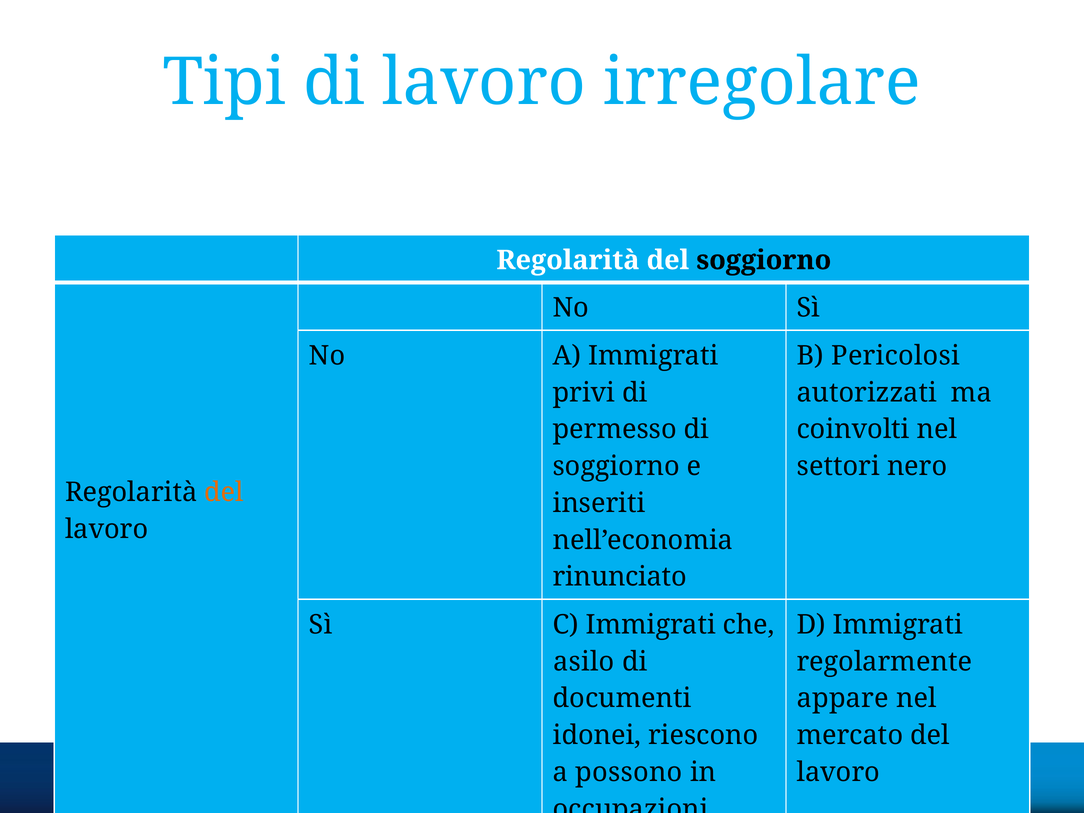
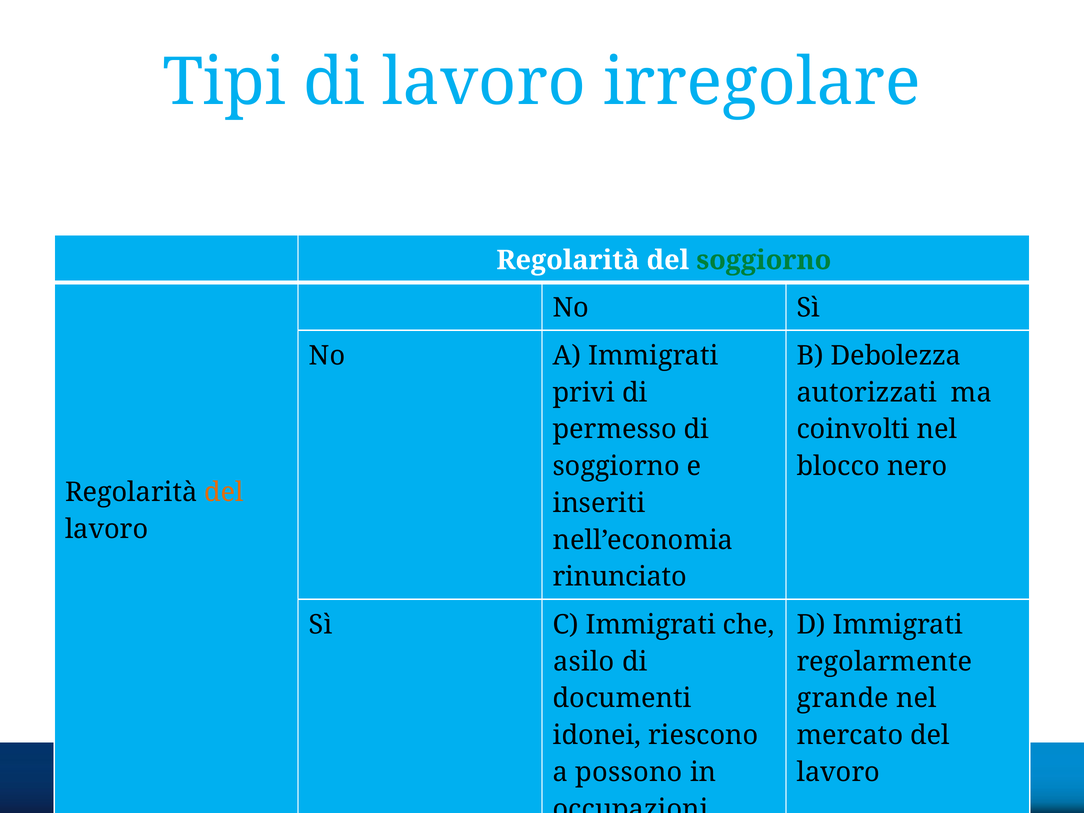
soggiorno colour: black -> green (764, 260)
Pericolosi: Pericolosi -> Debolezza (896, 356)
settori: settori -> blocco (838, 466)
appare: appare -> grande (843, 698)
